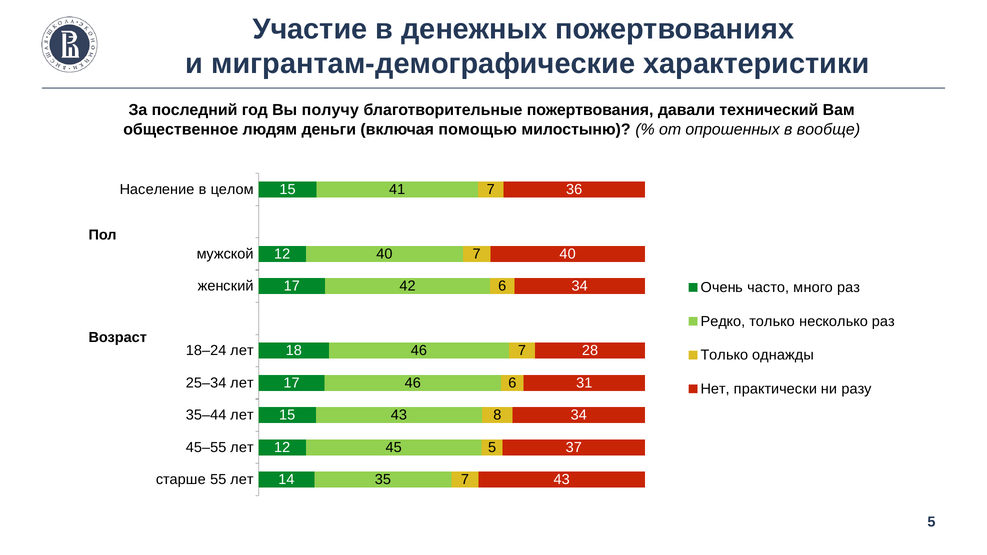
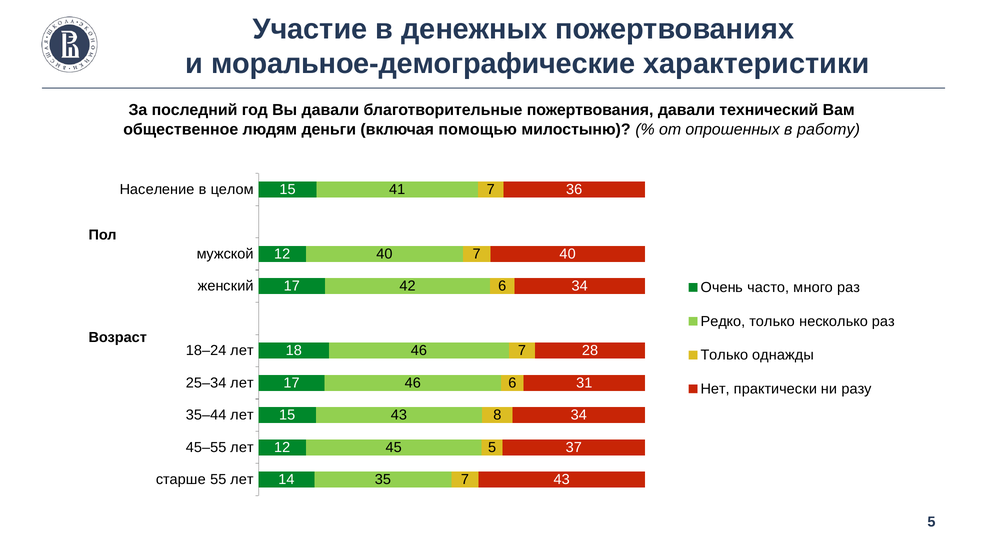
мигрантам-демографические: мигрантам-демографические -> моральное-демографические (423, 64)
Вы получу: получу -> давали (330, 110)
вообще: вообще -> работу (829, 129)
